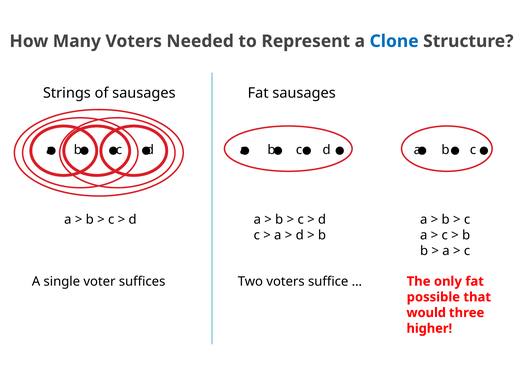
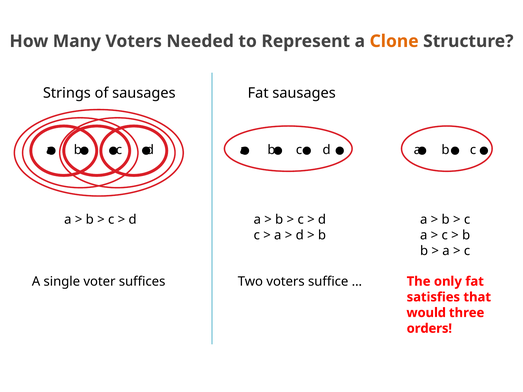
Clone colour: blue -> orange (394, 41)
possible: possible -> satisfies (433, 297)
higher: higher -> orders (429, 329)
